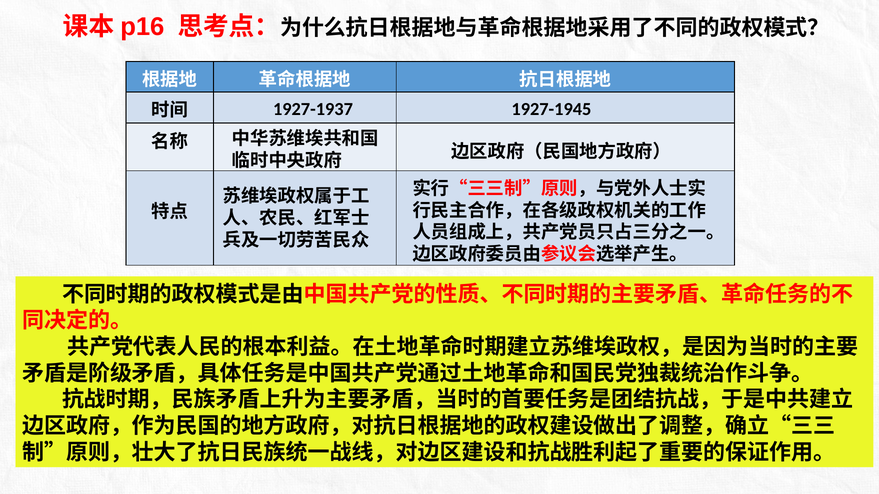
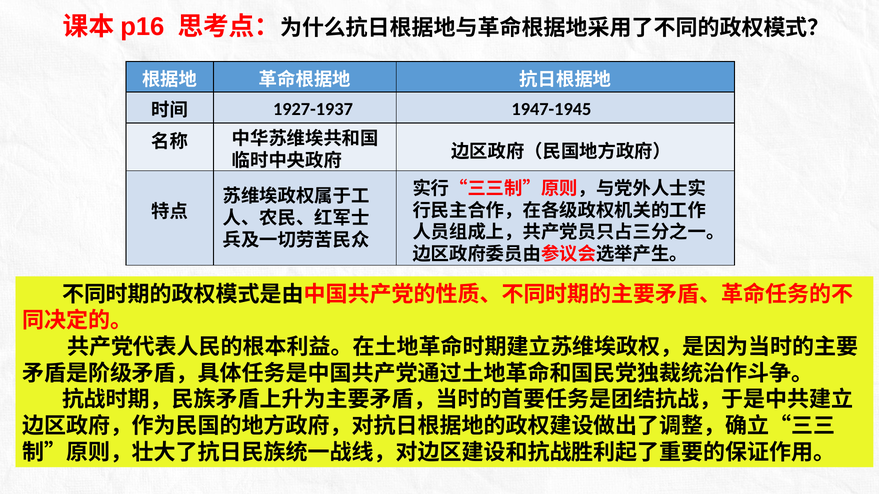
1927-1945: 1927-1945 -> 1947-1945 (551, 109)
